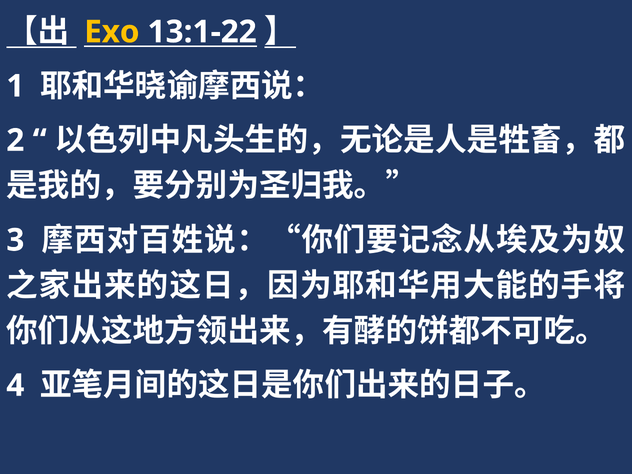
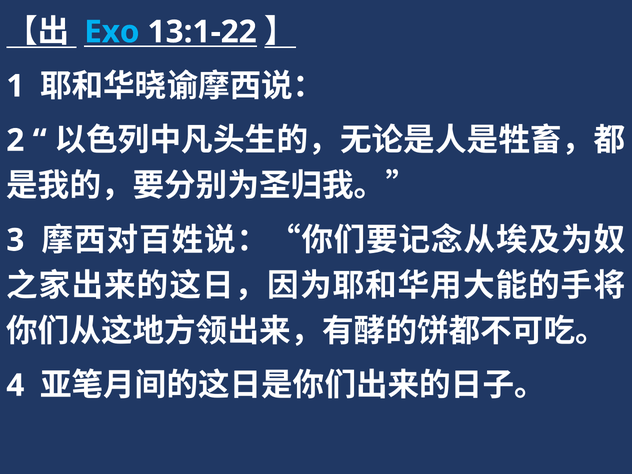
Exo colour: yellow -> light blue (112, 32)
